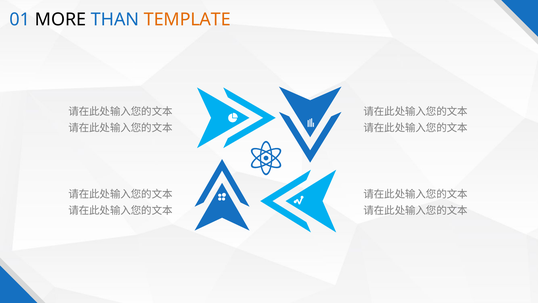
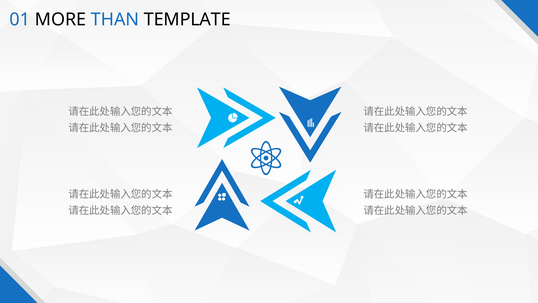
TEMPLATE colour: orange -> black (187, 19)
